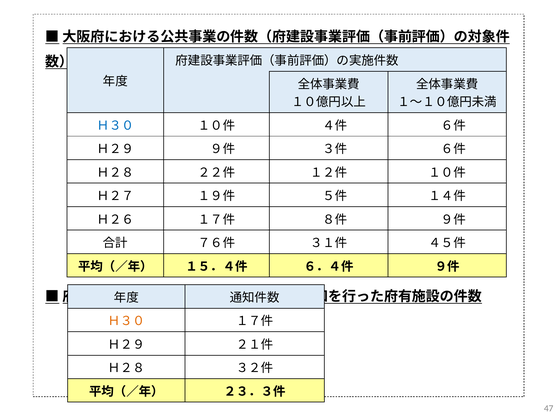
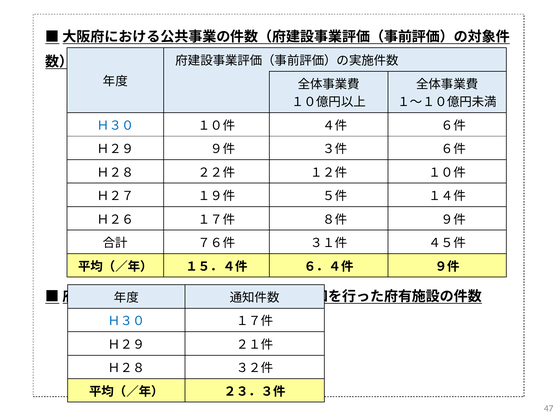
Ｈ３０ colour: orange -> blue (126, 321)
